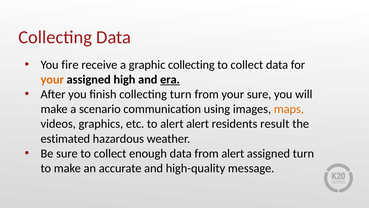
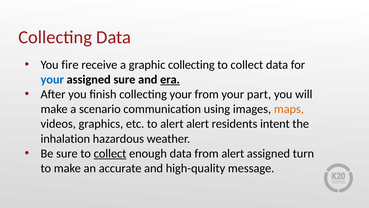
your colour: orange -> blue (52, 79)
assigned high: high -> sure (124, 79)
collecting turn: turn -> your (181, 94)
your sure: sure -> part (259, 94)
result: result -> intent (275, 124)
estimated: estimated -> inhalation (65, 138)
collect underline: none -> present (110, 153)
